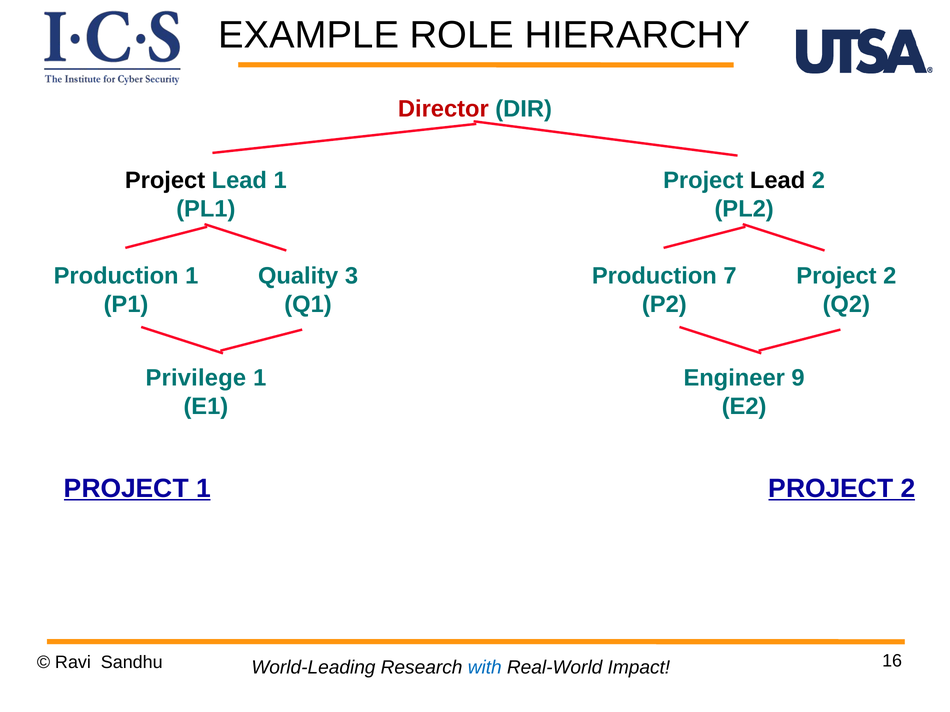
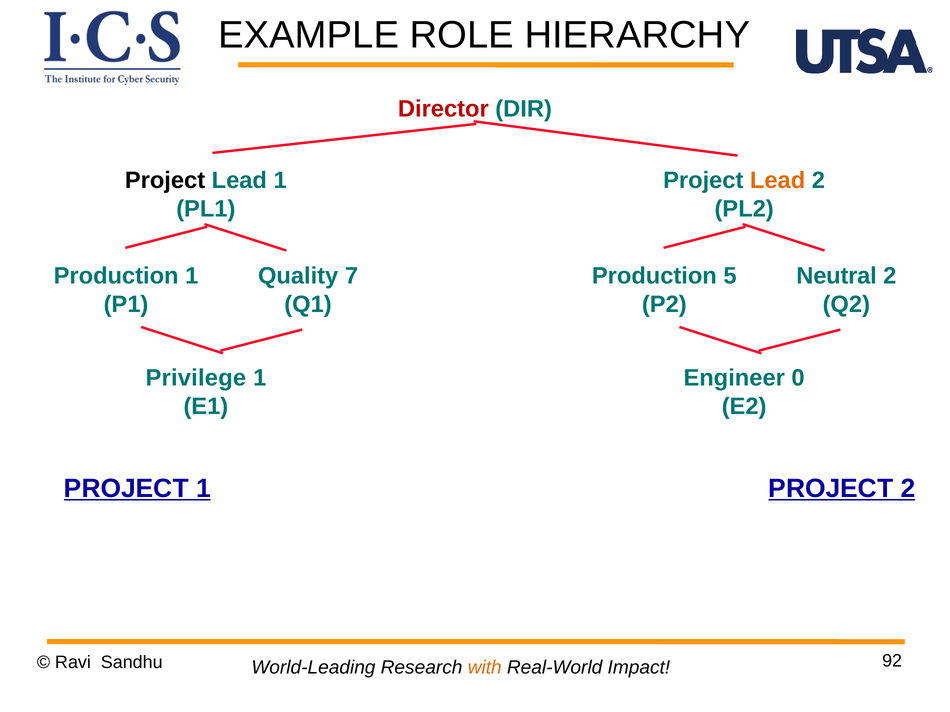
Lead colour: black -> orange (778, 180)
3: 3 -> 7 (351, 276)
7: 7 -> 5 (730, 276)
Project: Project -> Neutral (837, 276)
9: 9 -> 0 (798, 378)
16: 16 -> 92 (892, 661)
with colour: blue -> orange (485, 668)
